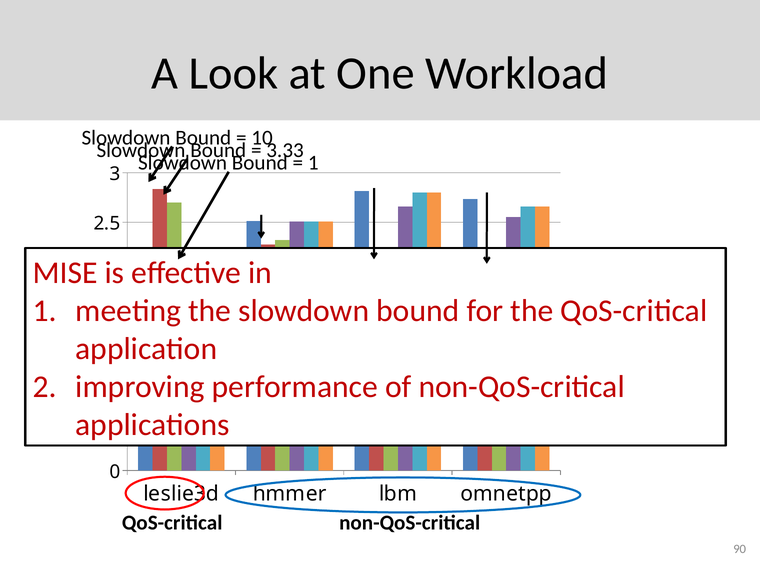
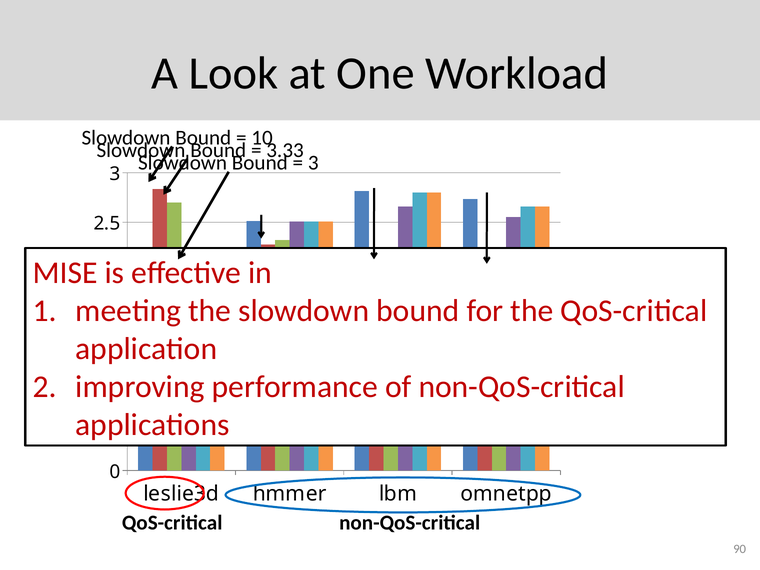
1: 1 -> 3 (313, 163)
